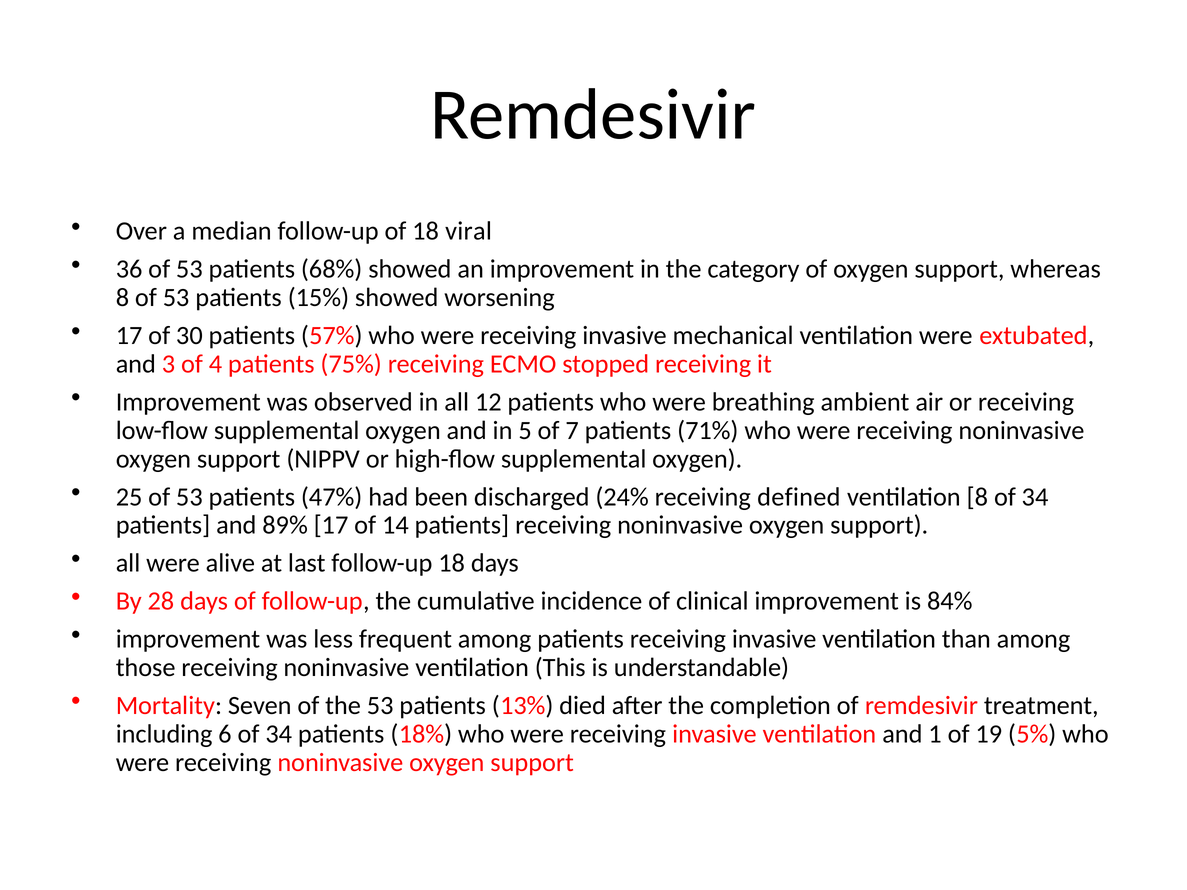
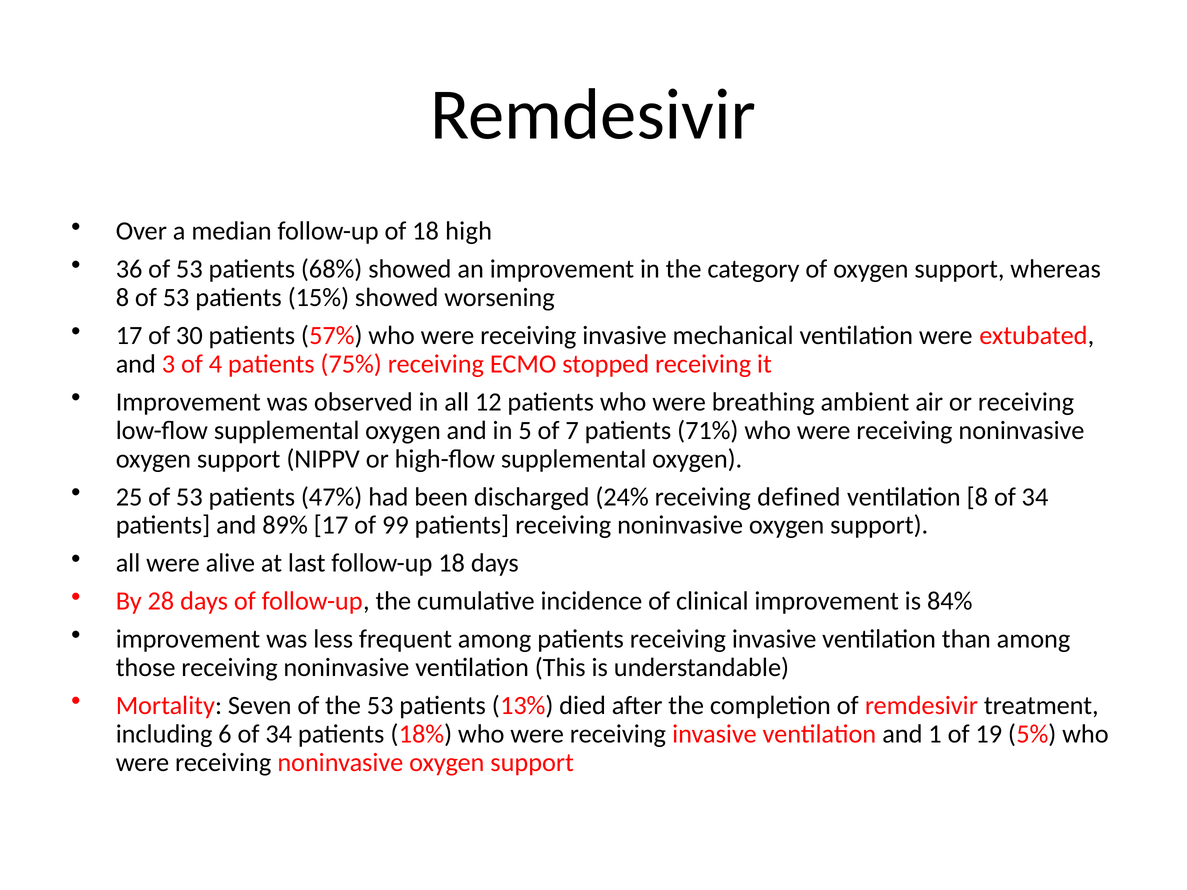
viral: viral -> high (469, 231)
14: 14 -> 99 (395, 525)
